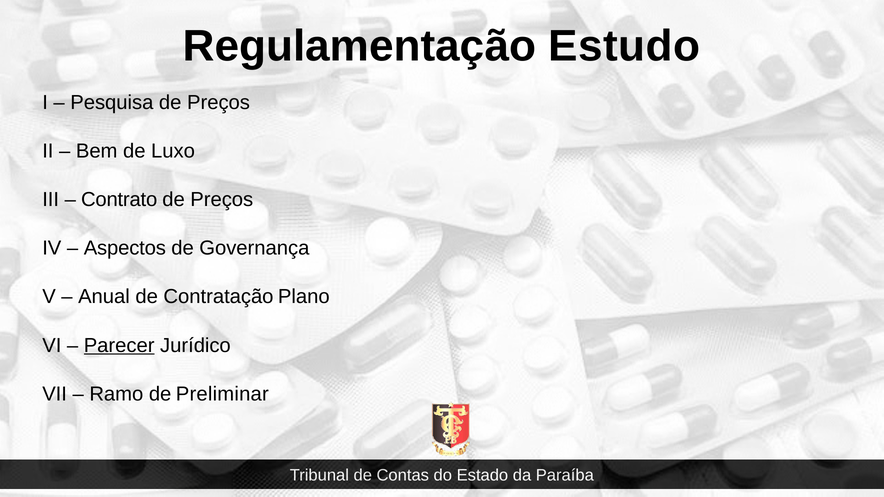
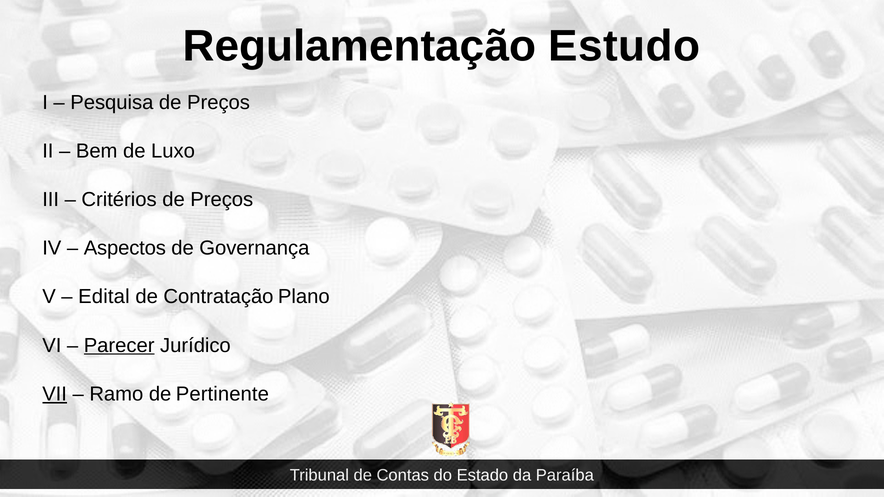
Contrato: Contrato -> Critérios (119, 200)
Anual: Anual -> Edital (104, 297)
VII underline: none -> present (55, 394)
Preliminar: Preliminar -> Pertinente (222, 394)
